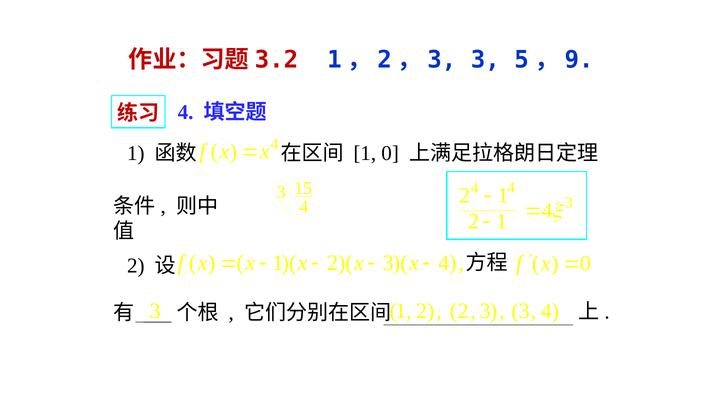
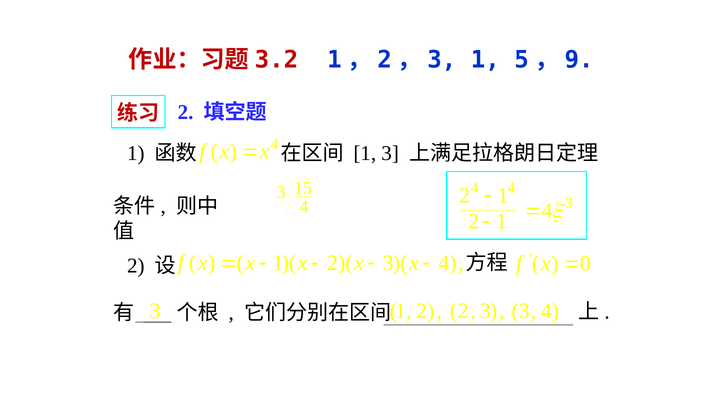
1，2，3 3: 3 -> 1 (485, 60)
4: 4 -> 2 (186, 112)
1 0: 0 -> 3 (390, 153)
